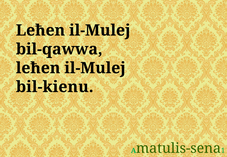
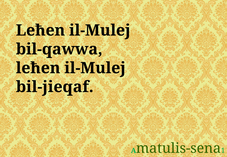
bil-kienu: bil-kienu -> bil-jieqaf (55, 87)
